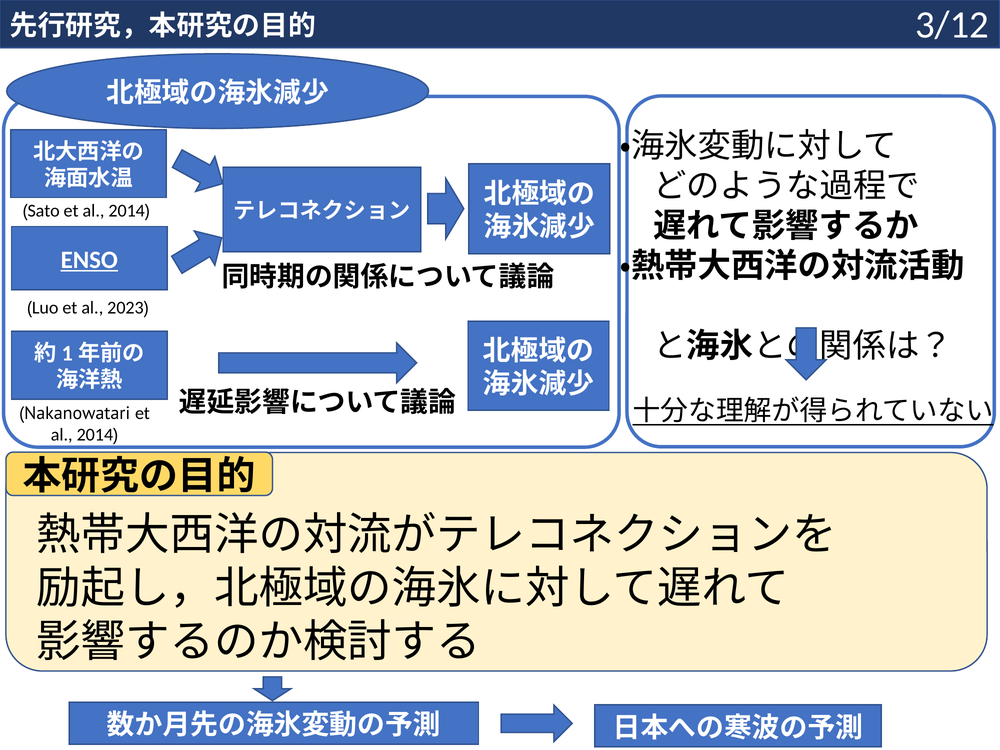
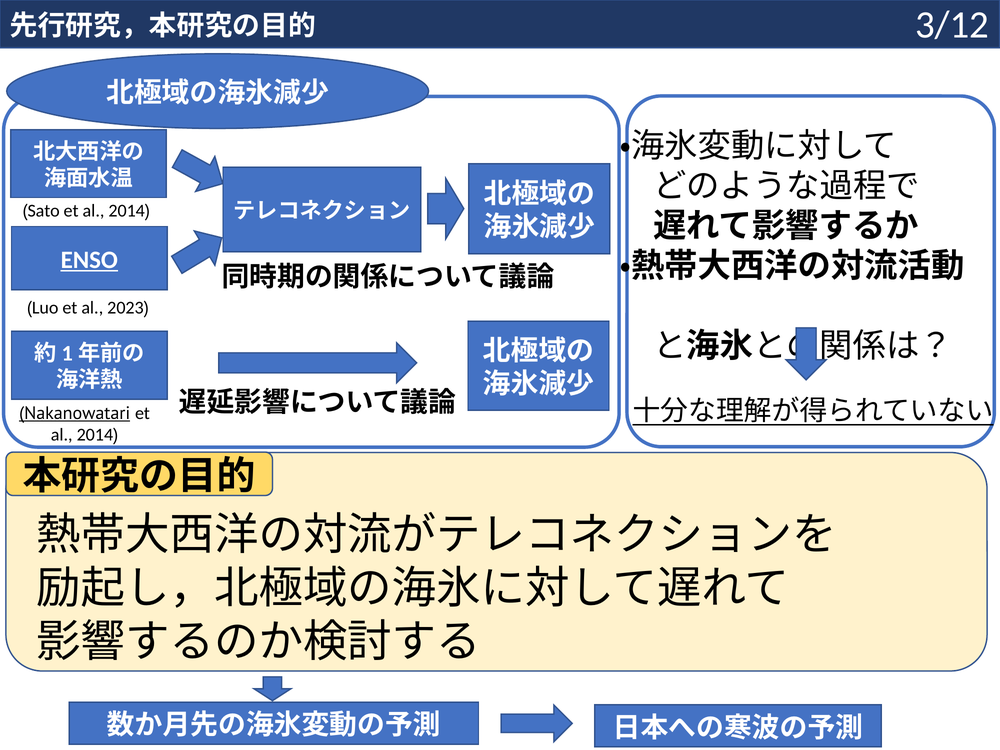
Nakanowatari underline: none -> present (75, 413)
